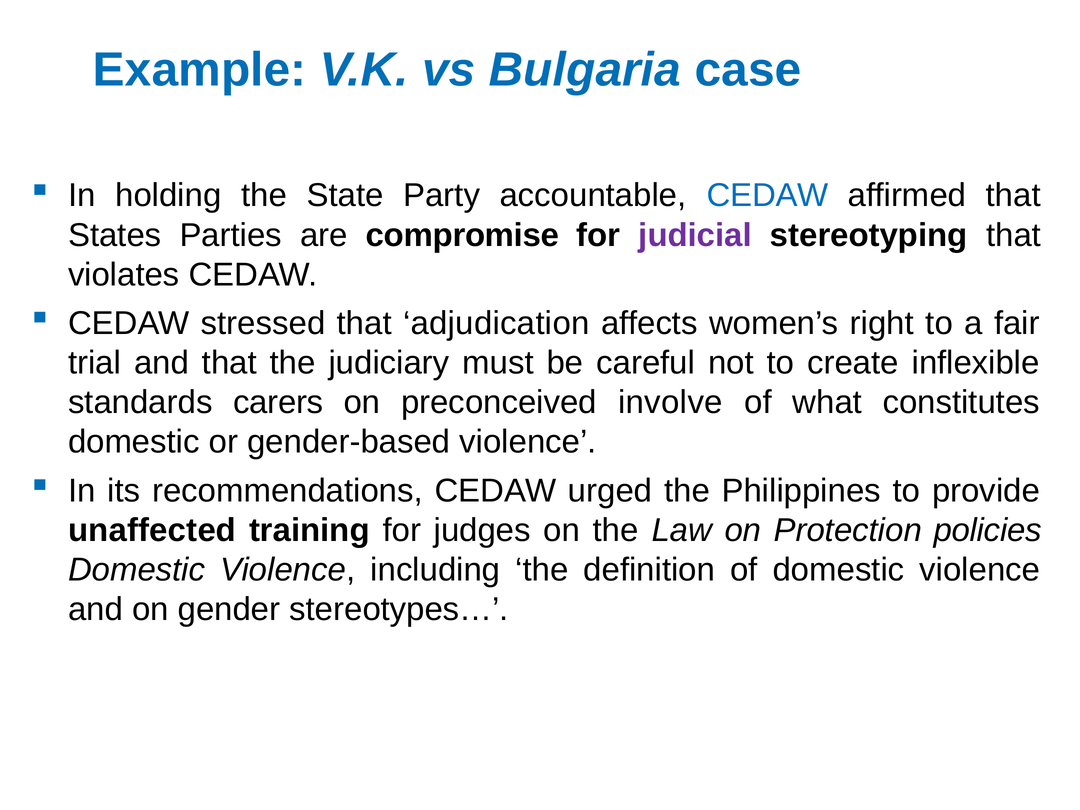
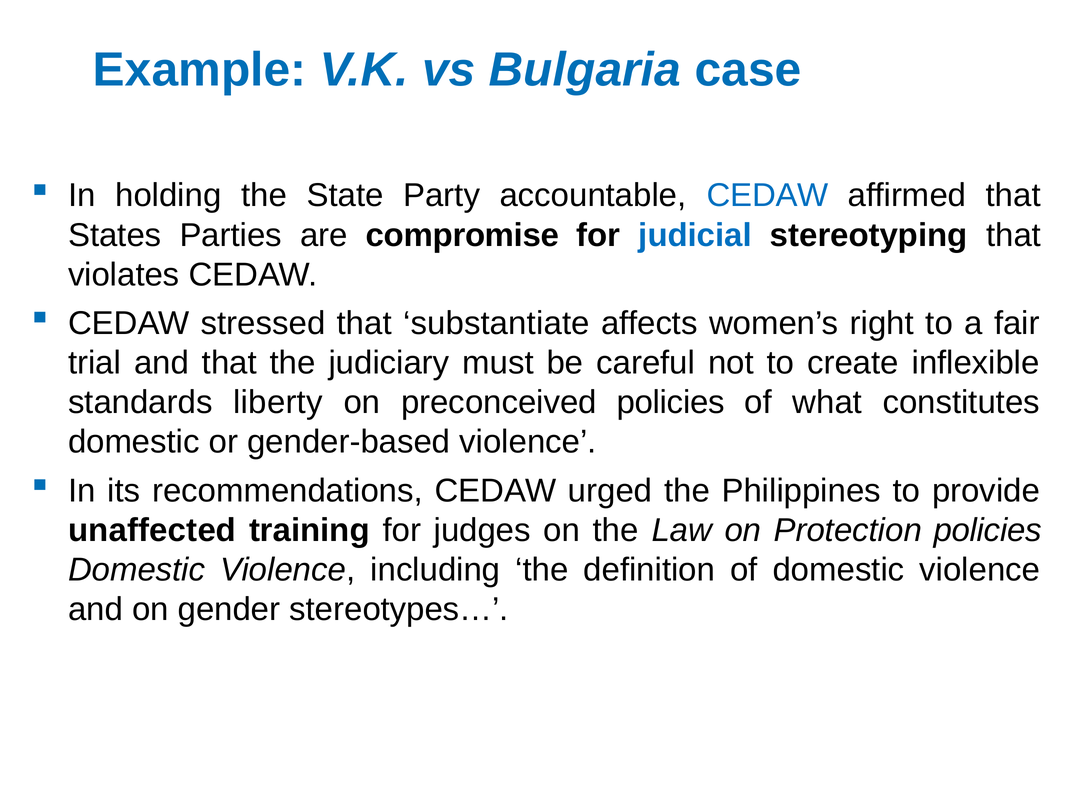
judicial colour: purple -> blue (695, 235)
adjudication: adjudication -> substantiate (496, 323)
carers: carers -> liberty (278, 402)
preconceived involve: involve -> policies (671, 402)
